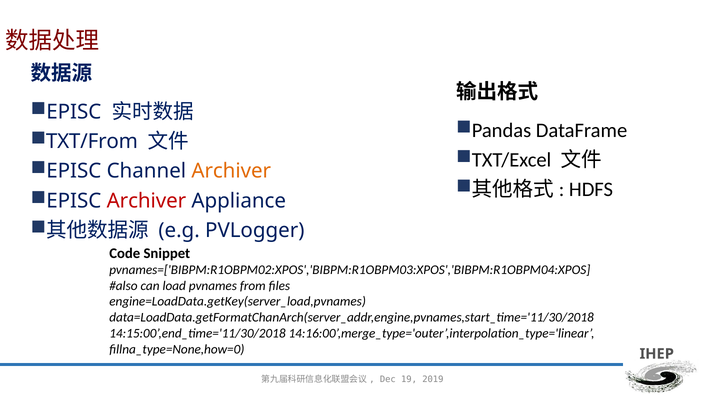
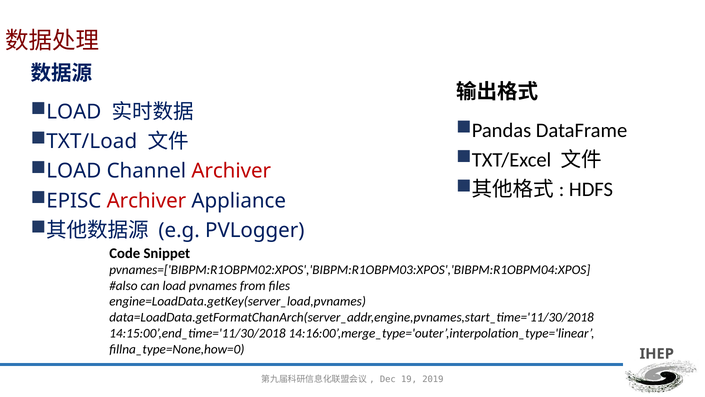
EPISC: EPISC -> LOAD (74, 112)
TXT/From: TXT/From -> TXT/Load (92, 141)
EPISC: EPISC -> LOAD (74, 171)
Archiver colour: orange -> red (231, 171)
